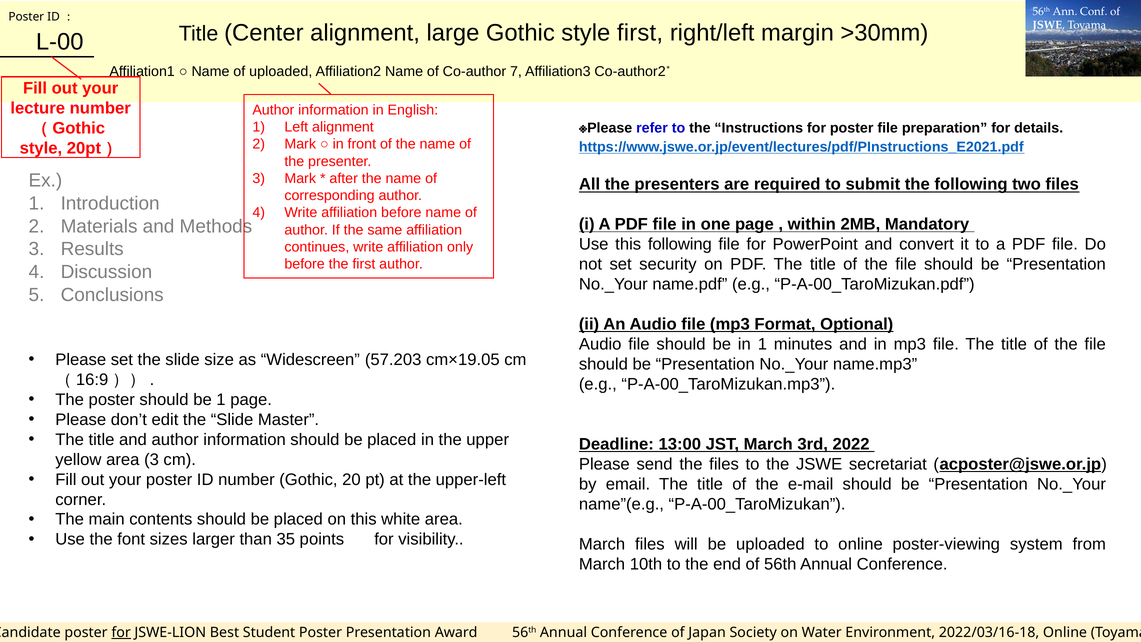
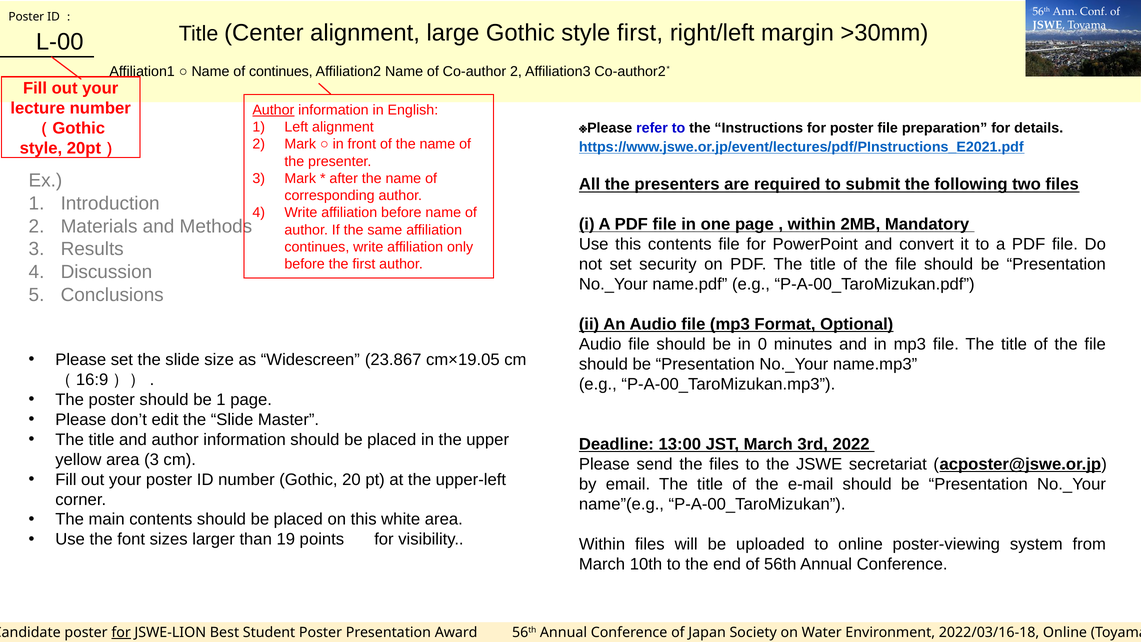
of uploaded: uploaded -> continues (281, 71)
Co-author 7: 7 -> 2 (516, 71)
Author underline: none -> present (273, 110)
this following: following -> contents (680, 244)
in 1: 1 -> 0 (762, 344)
57.203: 57.203 -> 23.867 (393, 360)
35: 35 -> 19 (286, 539)
March: March -> Within (602, 544)
